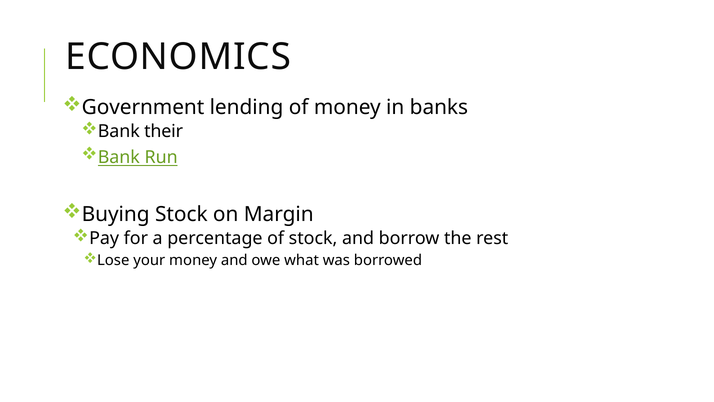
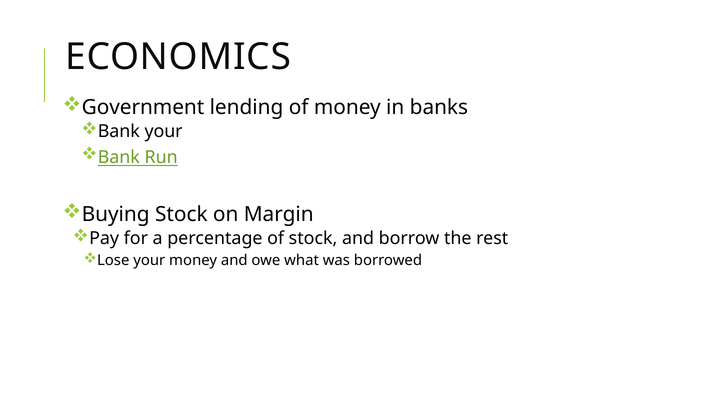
Bank their: their -> your (164, 131)
